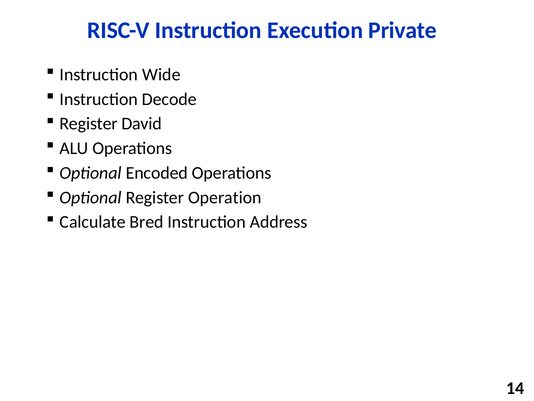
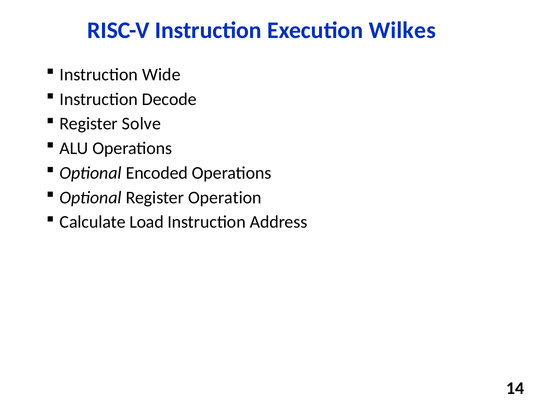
Private: Private -> Wilkes (402, 30)
David: David -> Solve (141, 124)
Bred: Bred -> Load (147, 222)
